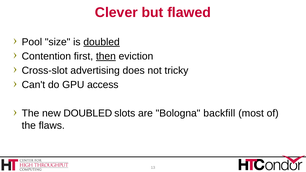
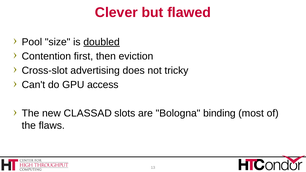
then underline: present -> none (106, 56)
new DOUBLED: DOUBLED -> CLASSAD (88, 113)
backfill: backfill -> binding (219, 113)
